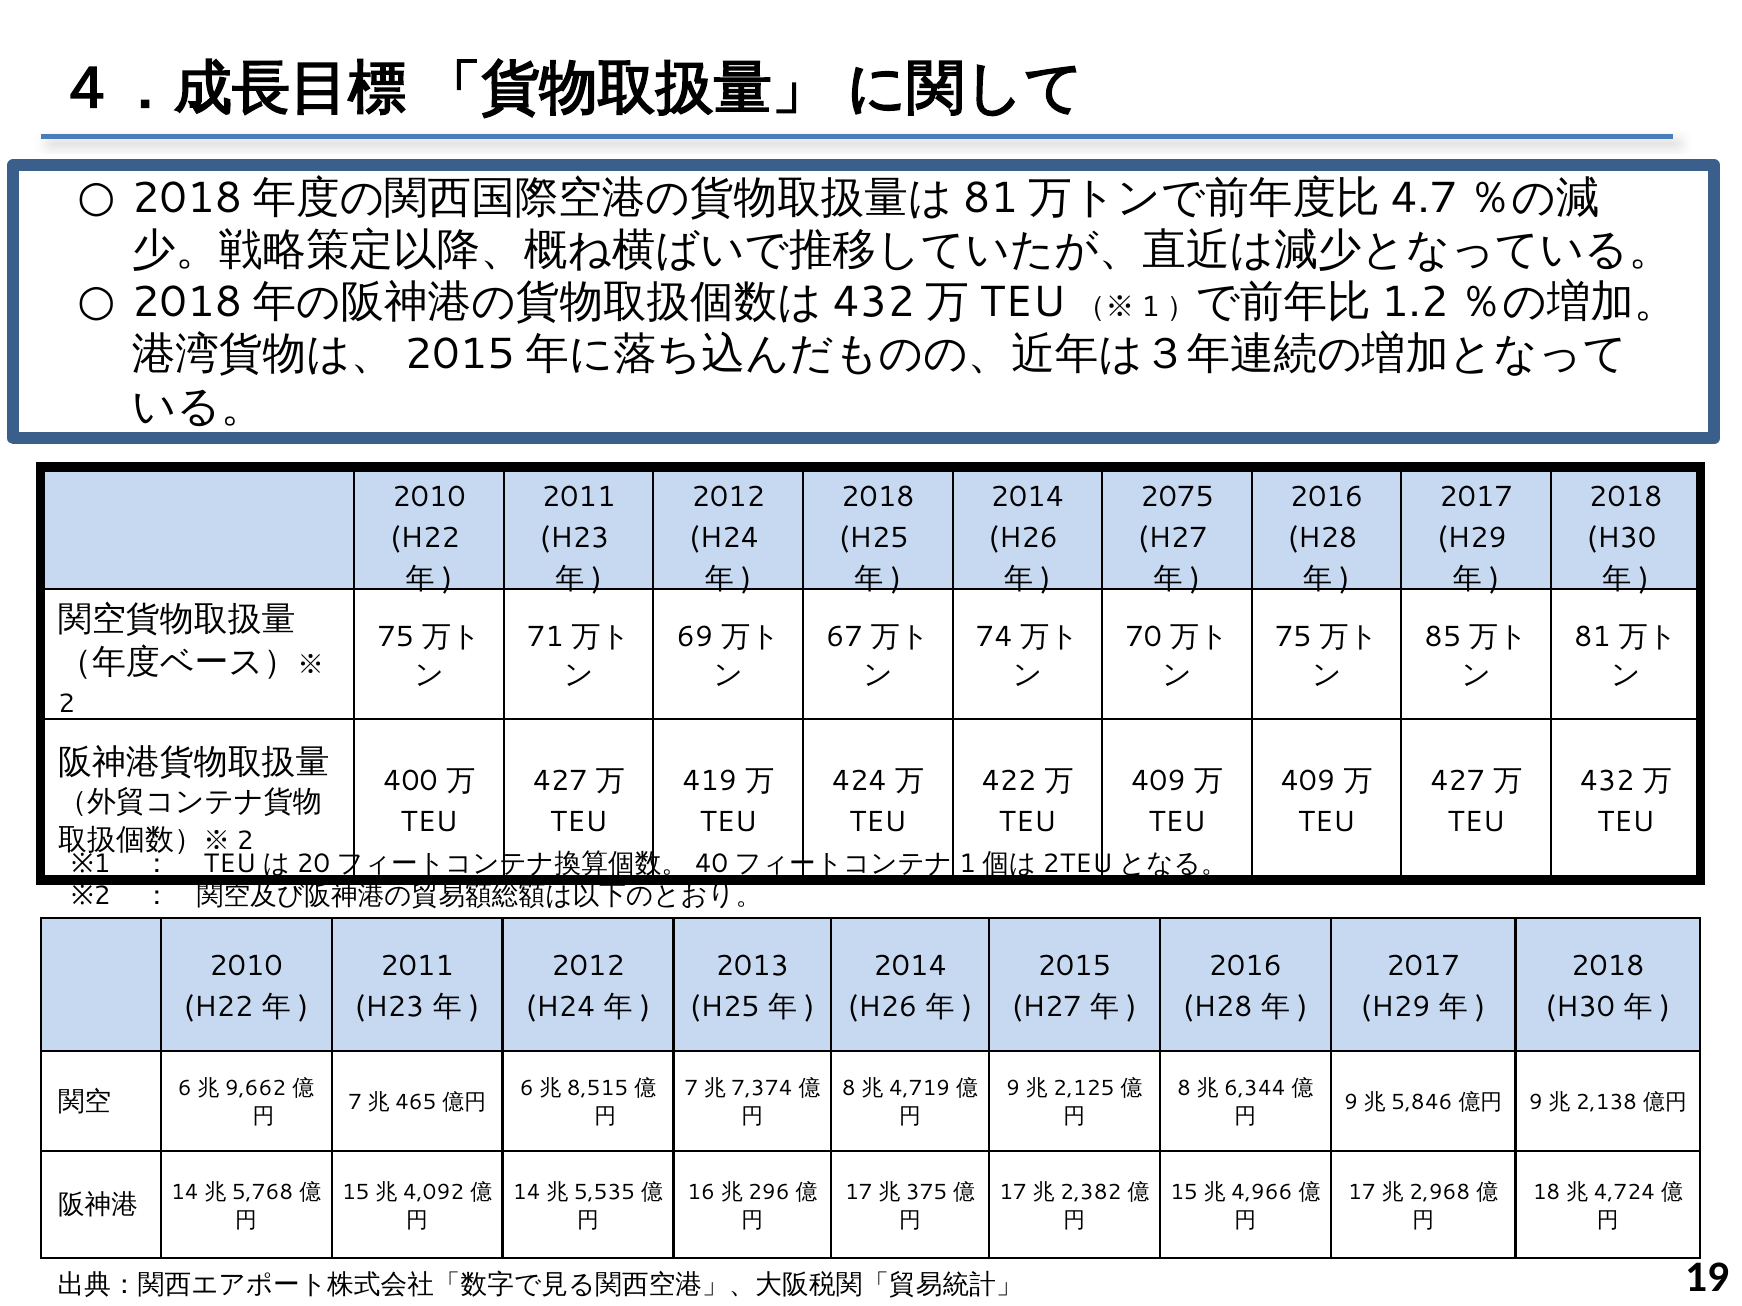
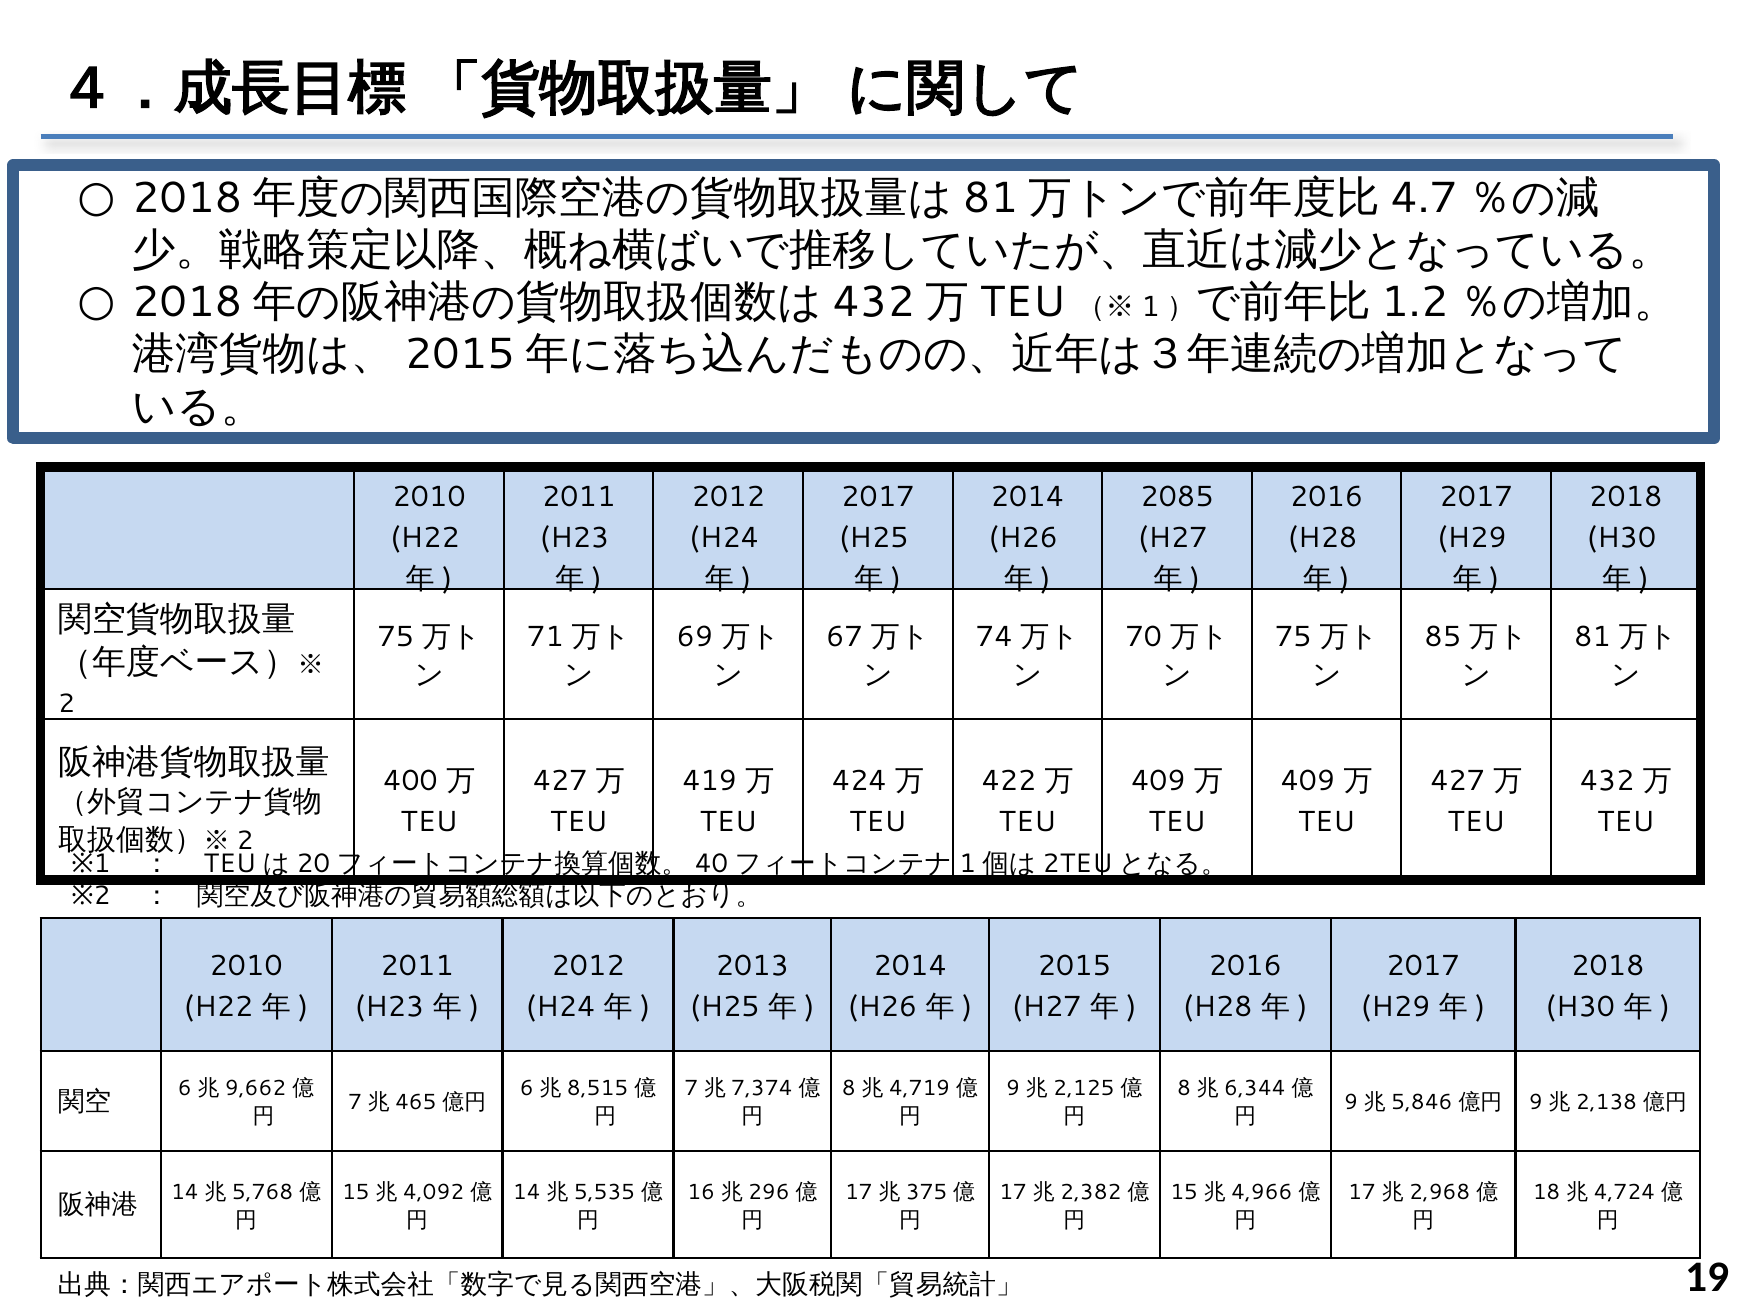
2018: 2018 -> 2017 (878, 498)
2075: 2075 -> 2085 (1177, 498)
